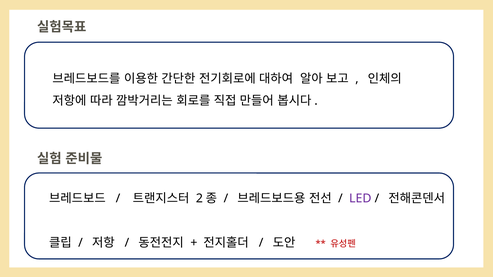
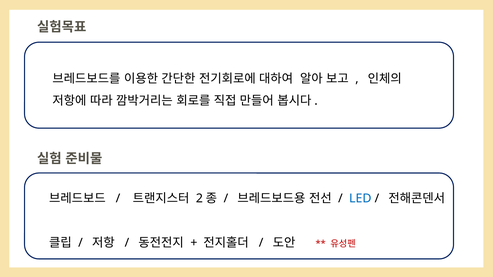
LED colour: purple -> blue (360, 199)
